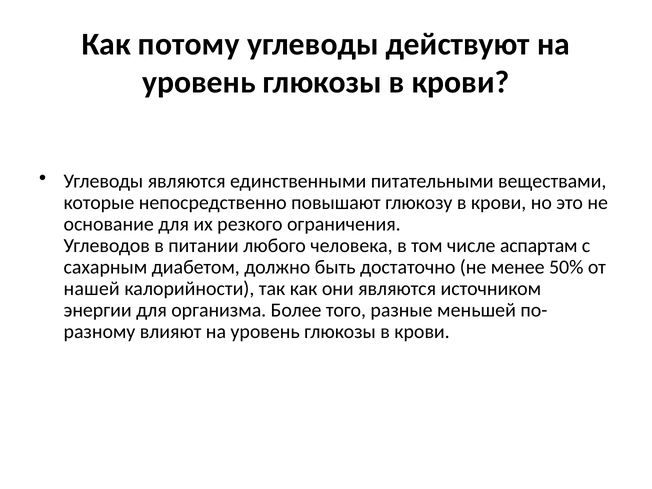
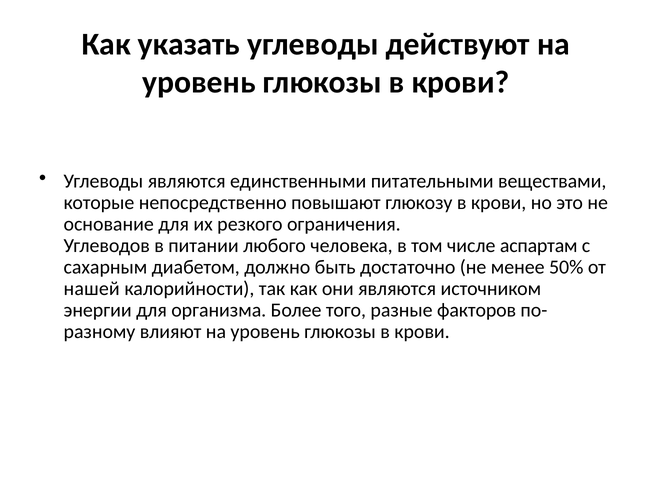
потому: потому -> указать (189, 44)
меньшей: меньшей -> факторов (477, 310)
